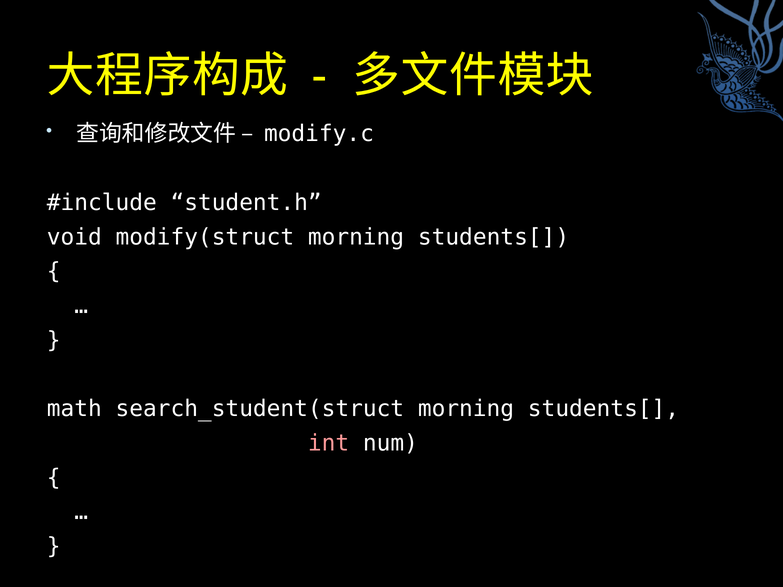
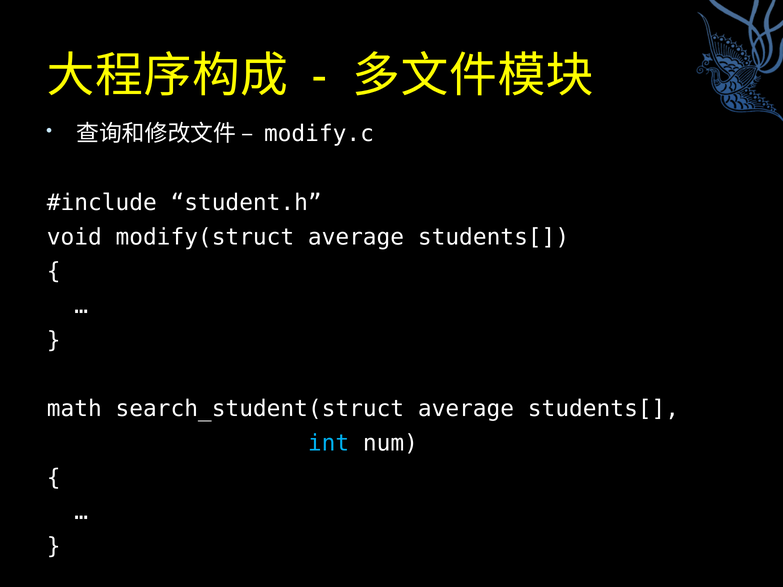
modify(struct morning: morning -> average (356, 237)
search_student(struct morning: morning -> average (466, 409)
int colour: pink -> light blue (329, 443)
